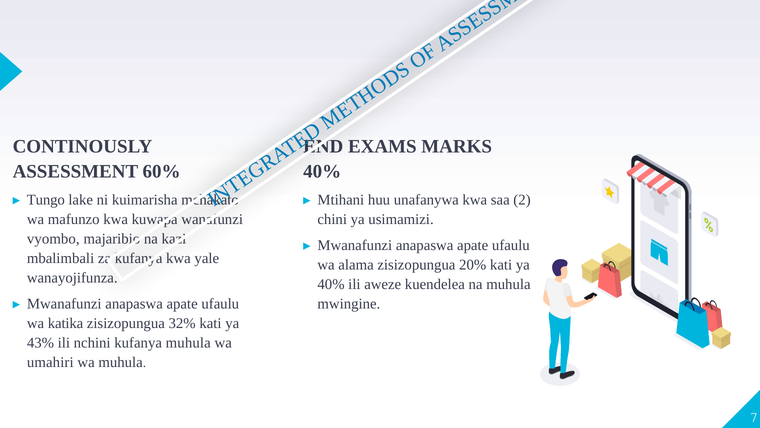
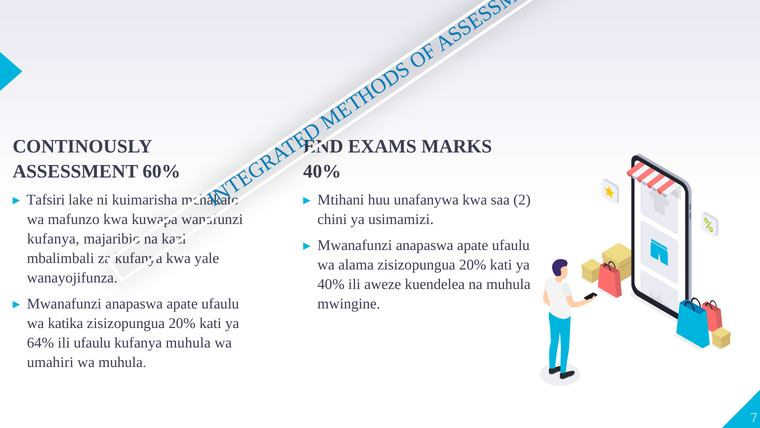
Tungo: Tungo -> Tafsiri (46, 200)
vyombo: vyombo -> kufanya (53, 239)
32%: 32% -> 20% (182, 323)
43%: 43% -> 64% (40, 342)
ili nchini: nchini -> ufaulu (92, 342)
